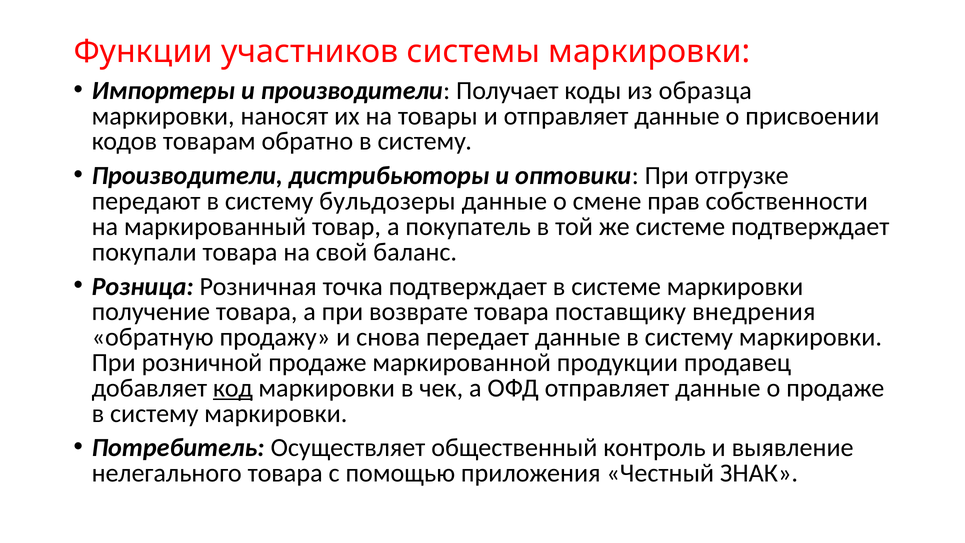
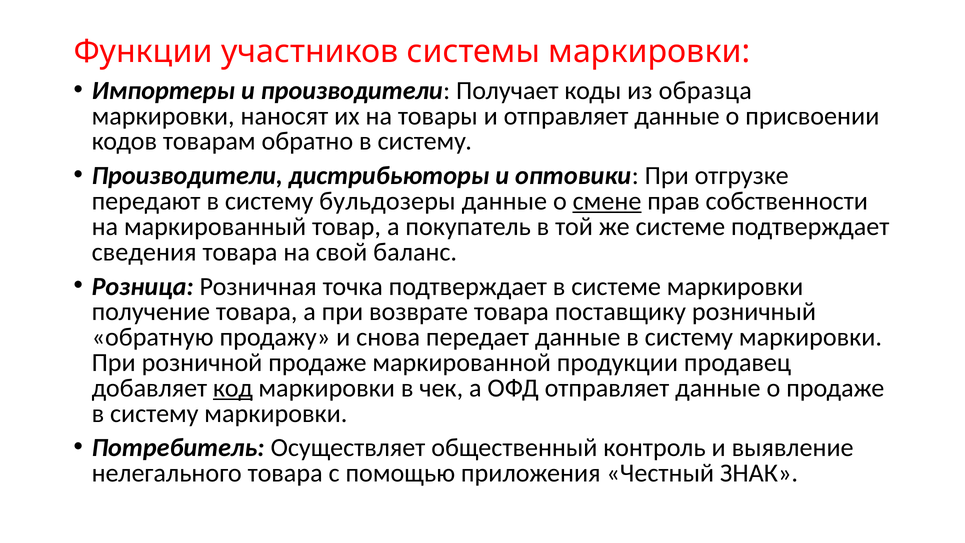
смене underline: none -> present (607, 201)
покупали: покупали -> сведения (144, 252)
внедрения: внедрения -> розничный (754, 312)
